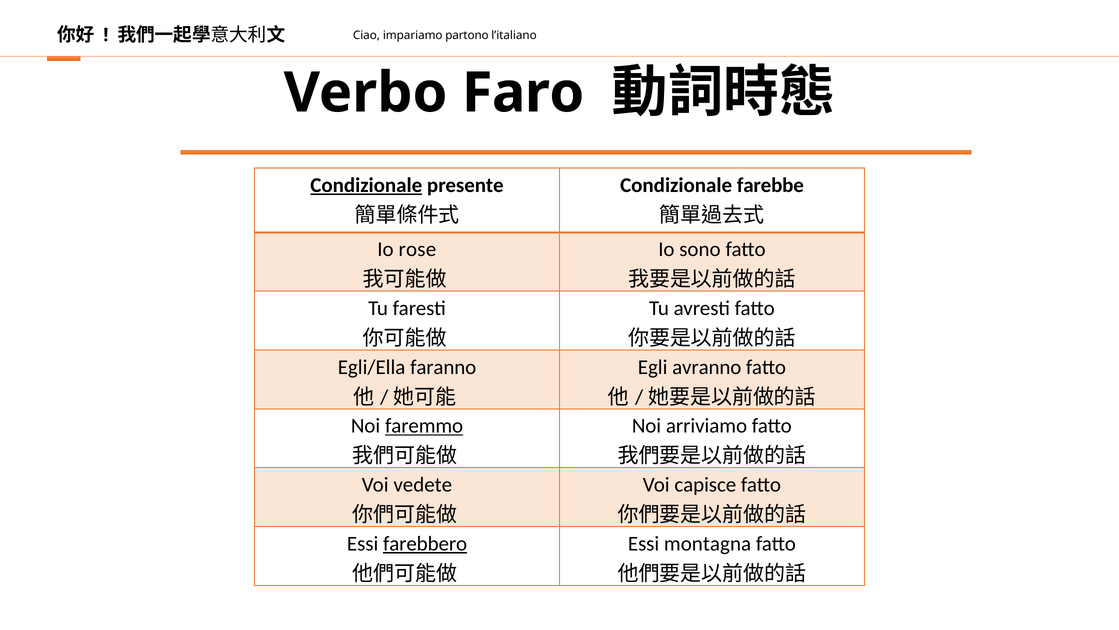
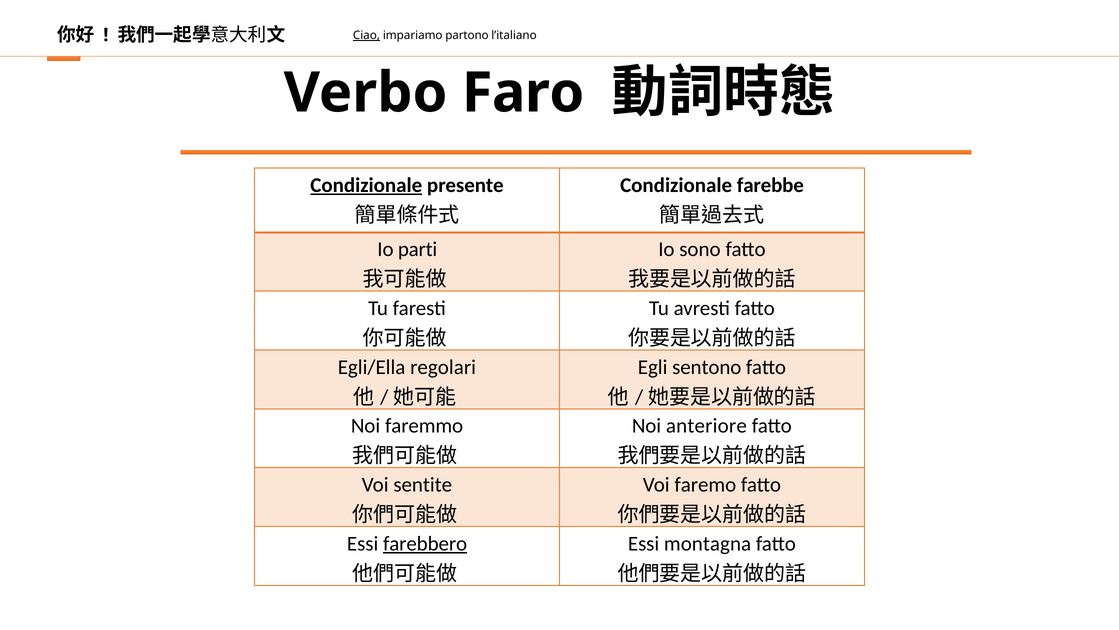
Ciao underline: none -> present (366, 35)
rose: rose -> parti (418, 249)
faranno: faranno -> regolari (443, 367)
avranno: avranno -> sentono (707, 367)
faremmo underline: present -> none (424, 426)
arriviamo: arriviamo -> anteriore (706, 426)
vedete: vedete -> sentite (423, 484)
capisce: capisce -> faremo (705, 484)
